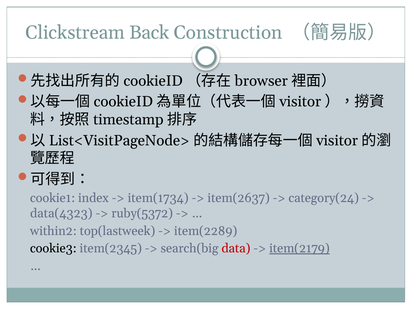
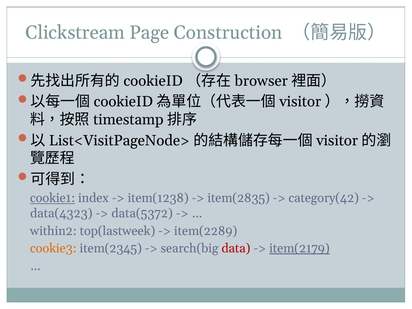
Back: Back -> Page (149, 32)
cookie1 underline: none -> present (53, 198)
item(1734: item(1734 -> item(1238 (158, 198)
item(2637: item(2637 -> item(2835 (239, 198)
category(24: category(24 -> category(42 (324, 198)
ruby(5372: ruby(5372 -> data(5372 (142, 213)
cookie3 colour: black -> orange (53, 248)
